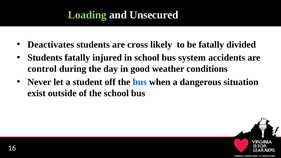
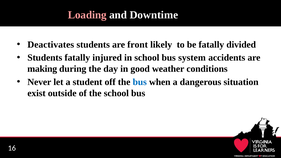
Loading colour: light green -> pink (87, 15)
Unsecured: Unsecured -> Downtime (154, 15)
cross: cross -> front (138, 45)
control: control -> making (42, 69)
